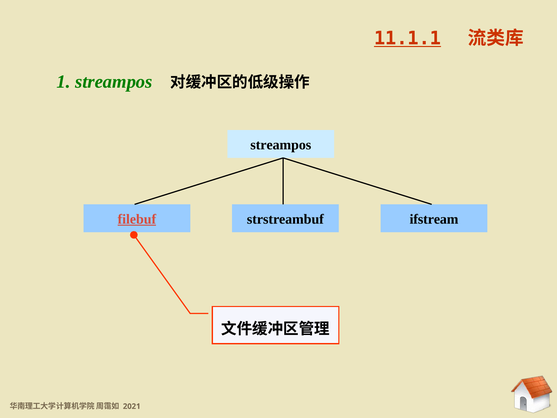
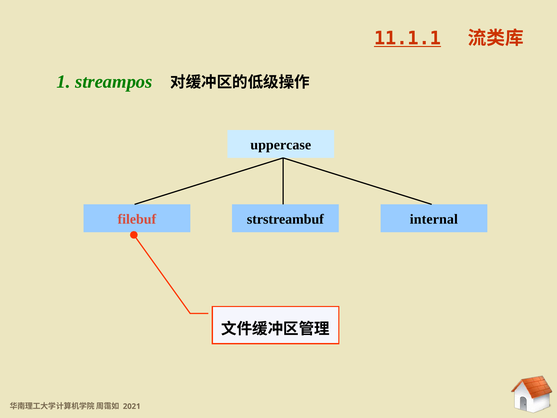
streampos: streampos -> uppercase (281, 145)
filebuf underline: present -> none (137, 219)
ifstream: ifstream -> internal (434, 219)
